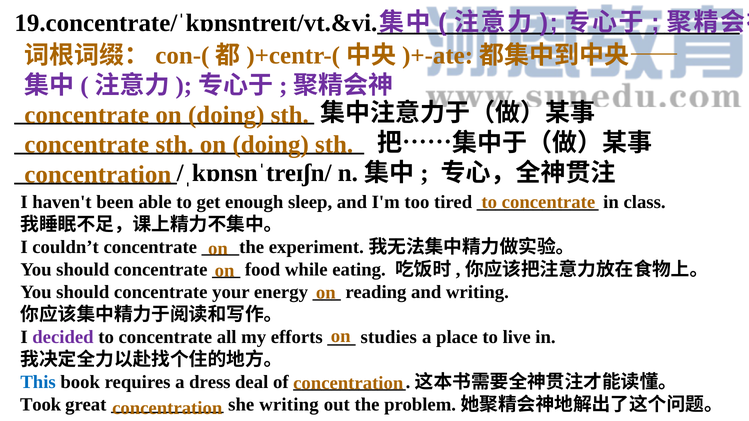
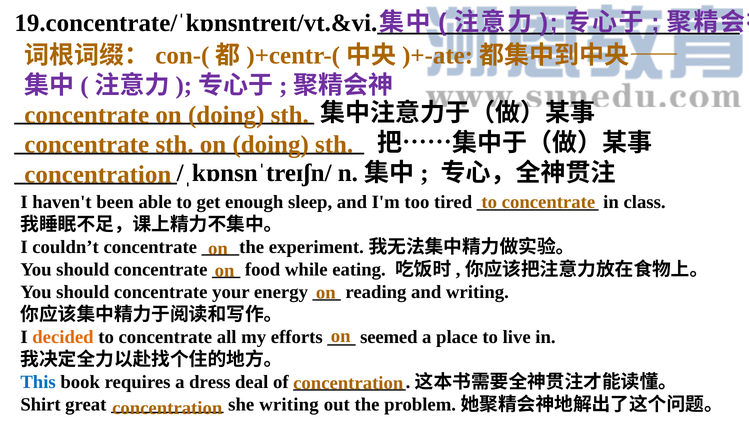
decided colour: purple -> orange (63, 337)
studies: studies -> seemed (389, 337)
Took: Took -> Shirt (41, 405)
